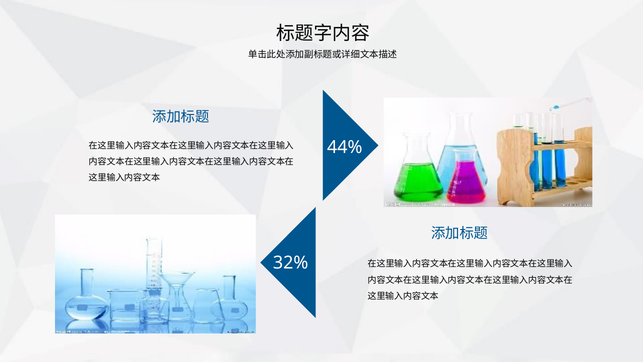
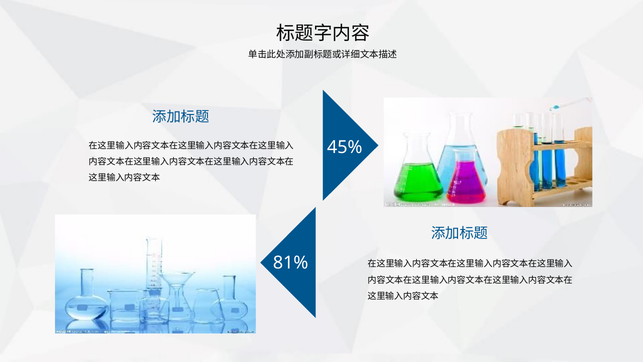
44%: 44% -> 45% (345, 147)
32%: 32% -> 81% (291, 263)
